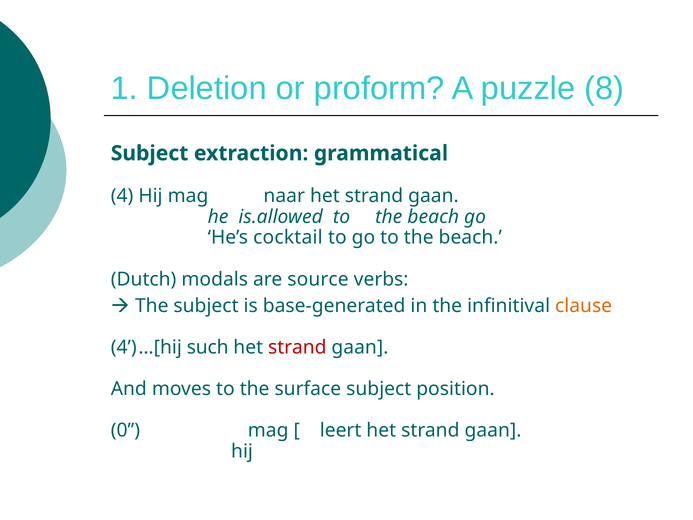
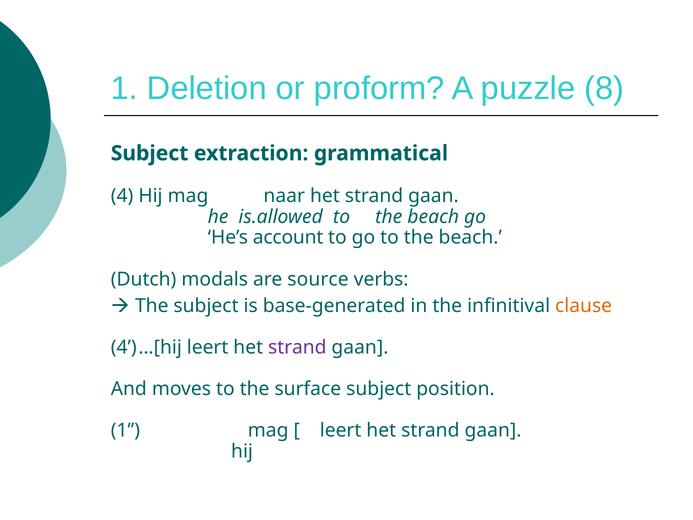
cocktail: cocktail -> account (288, 237)
such: such -> leert (208, 347)
strand colour: red -> purple (297, 347)
0: 0 -> 1 (125, 430)
